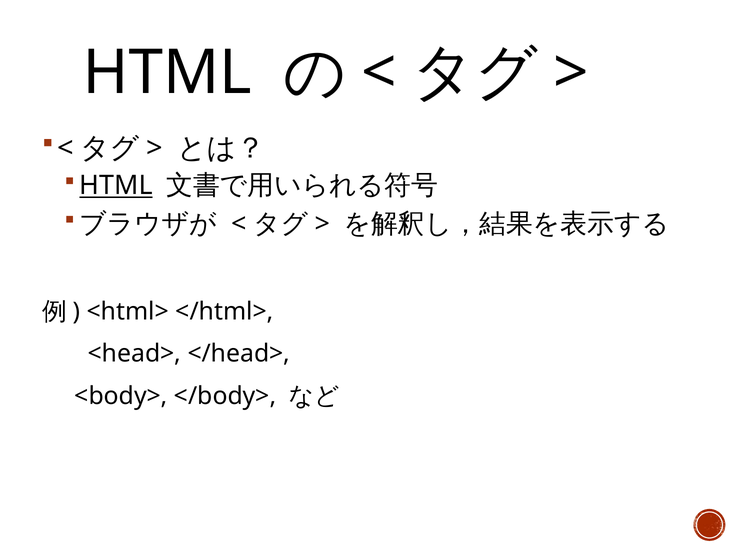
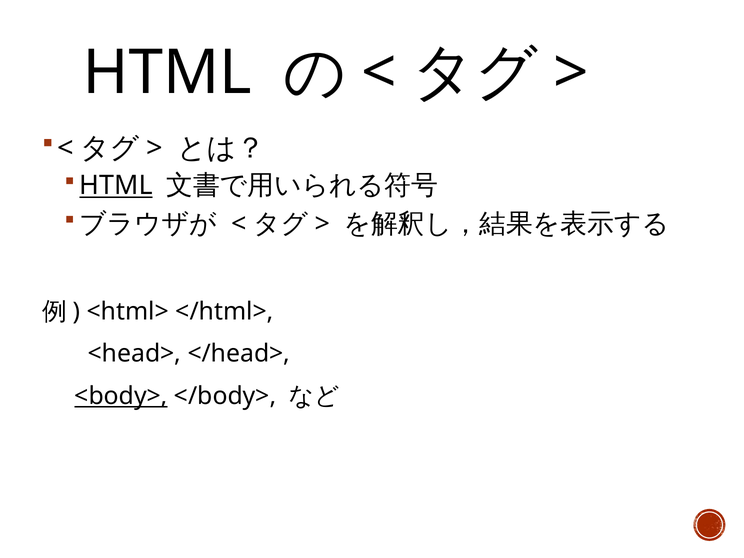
<body> underline: none -> present (121, 396)
